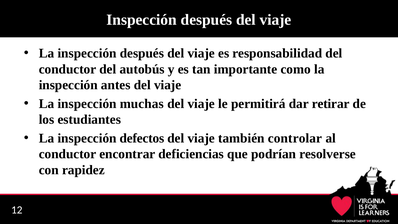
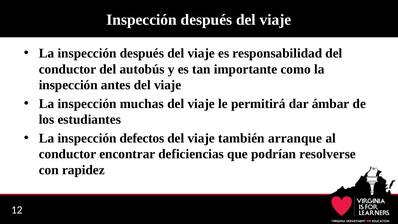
retirar: retirar -> ámbar (331, 104)
controlar: controlar -> arranque (295, 138)
